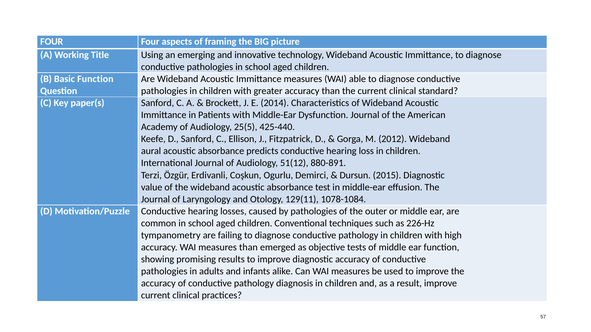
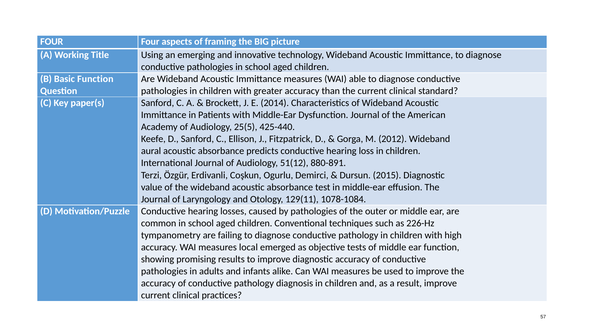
measures than: than -> local (248, 248)
